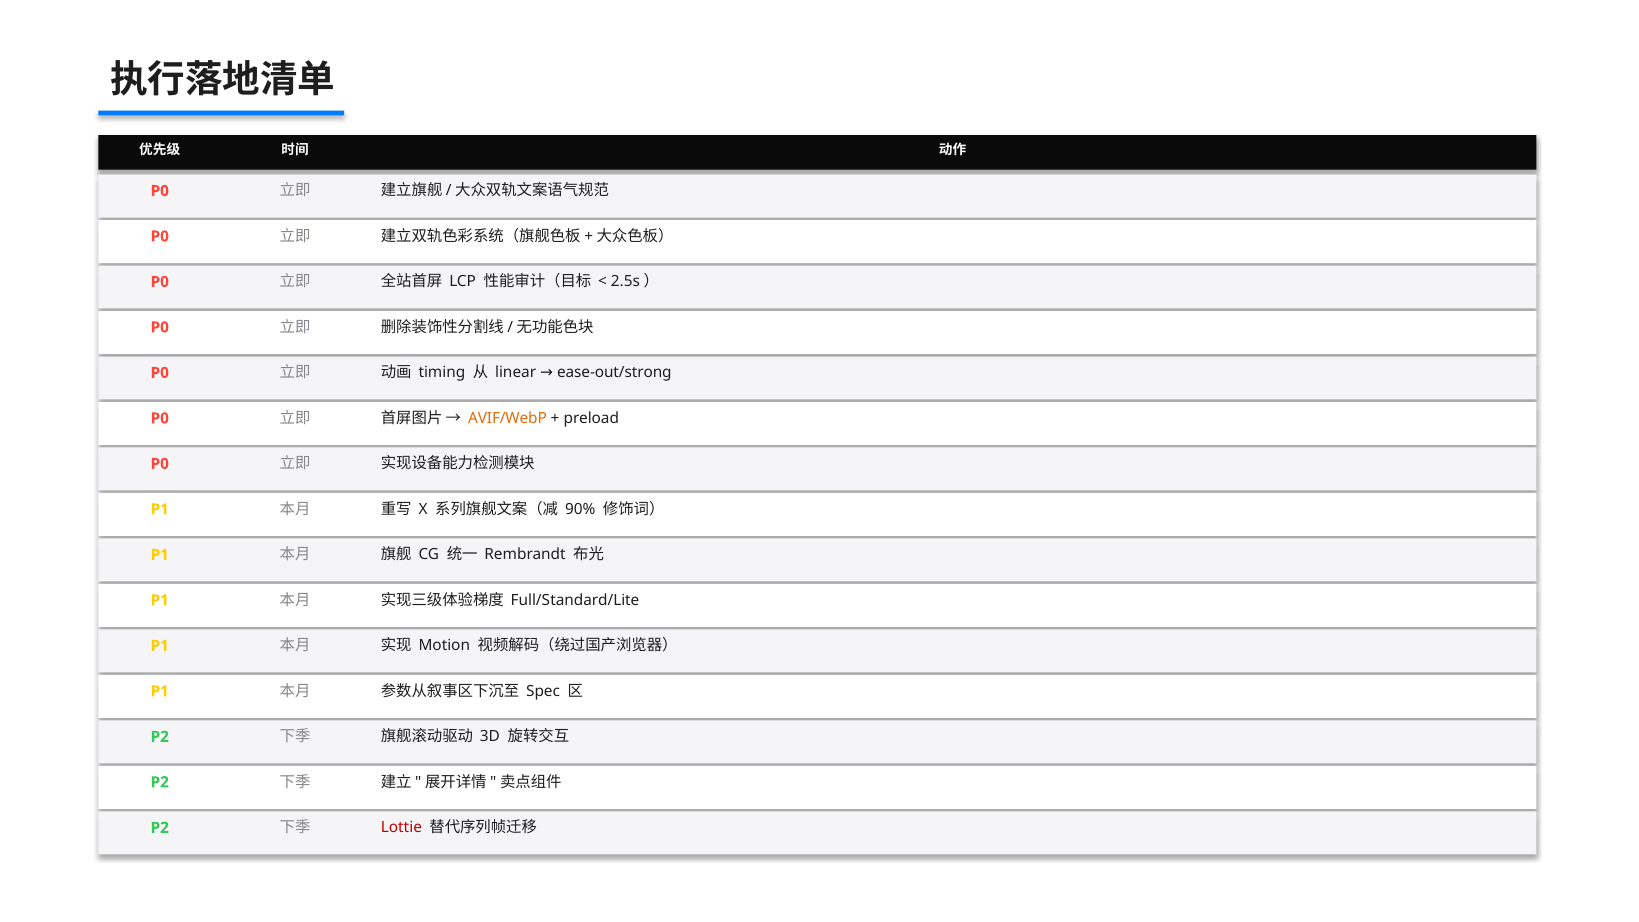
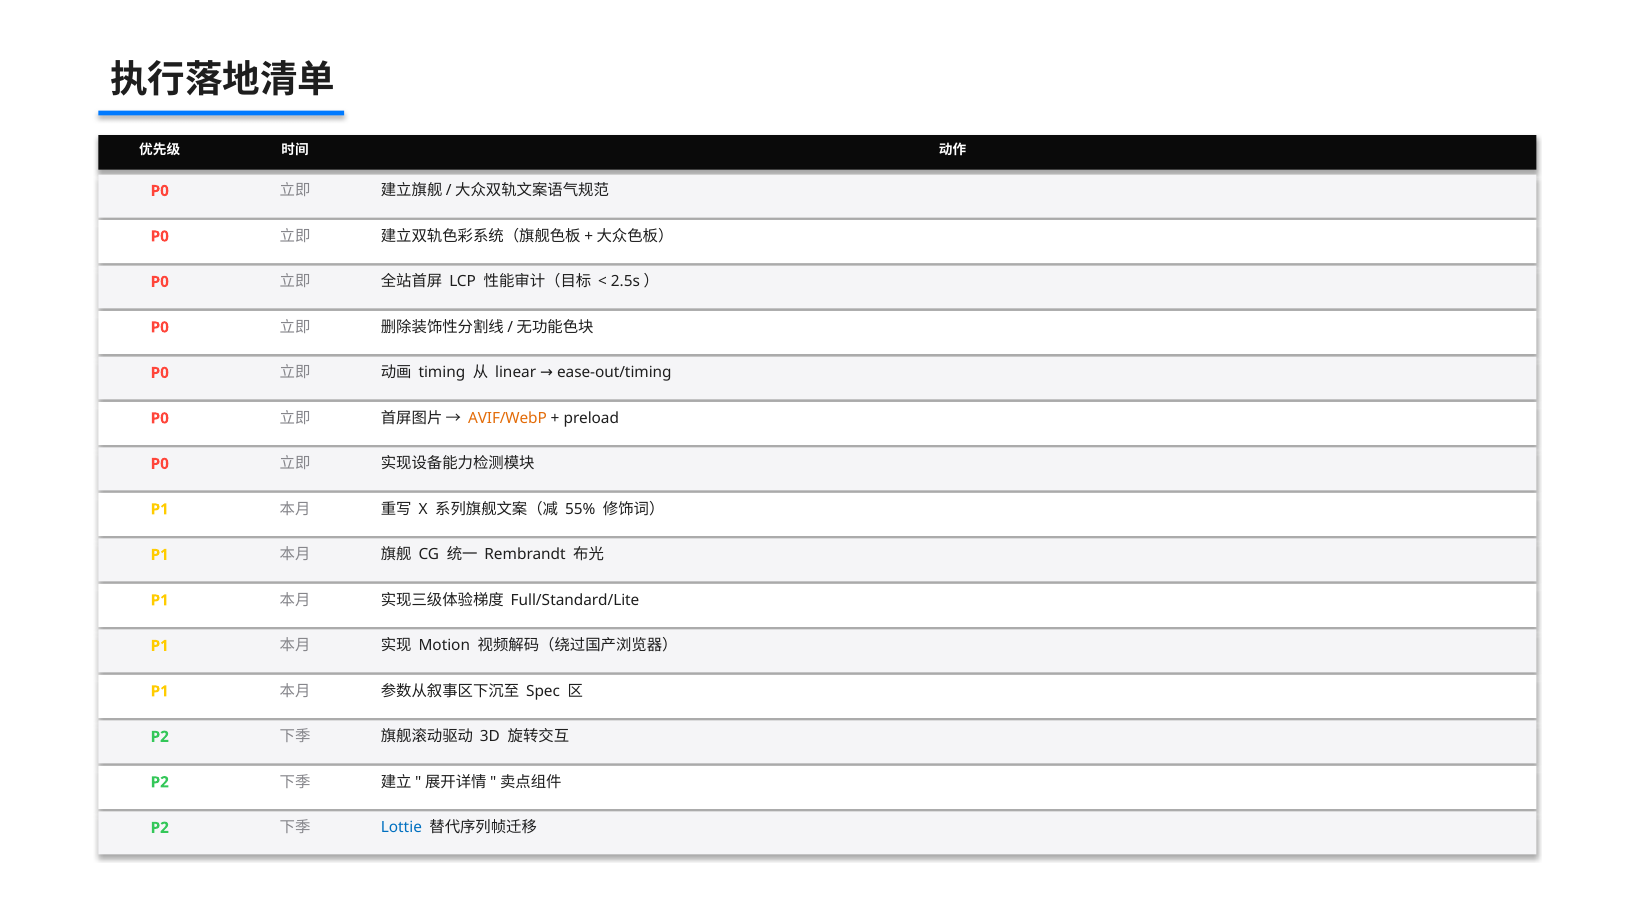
ease-out/strong: ease-out/strong -> ease-out/timing (614, 373)
90%: 90% -> 55% (580, 509)
Lottie colour: red -> blue (401, 828)
